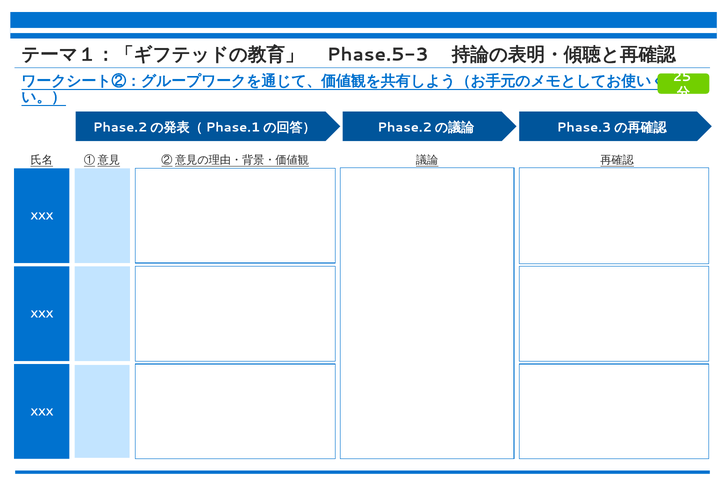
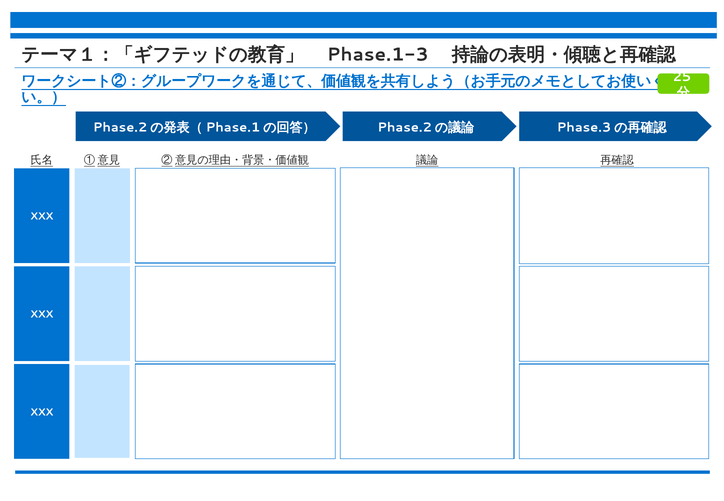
Phase.5-3: Phase.5-3 -> Phase.1-3 (378, 54)
